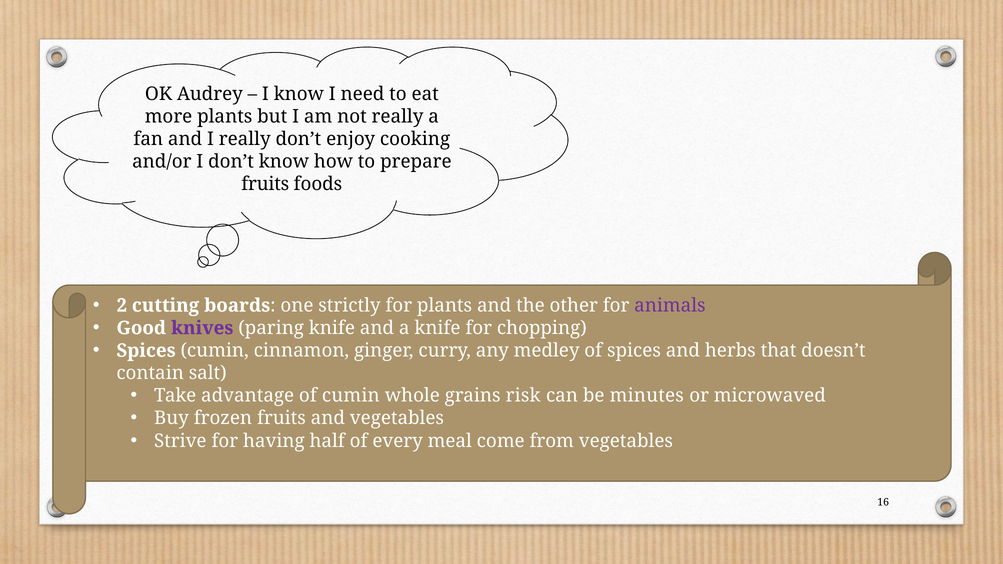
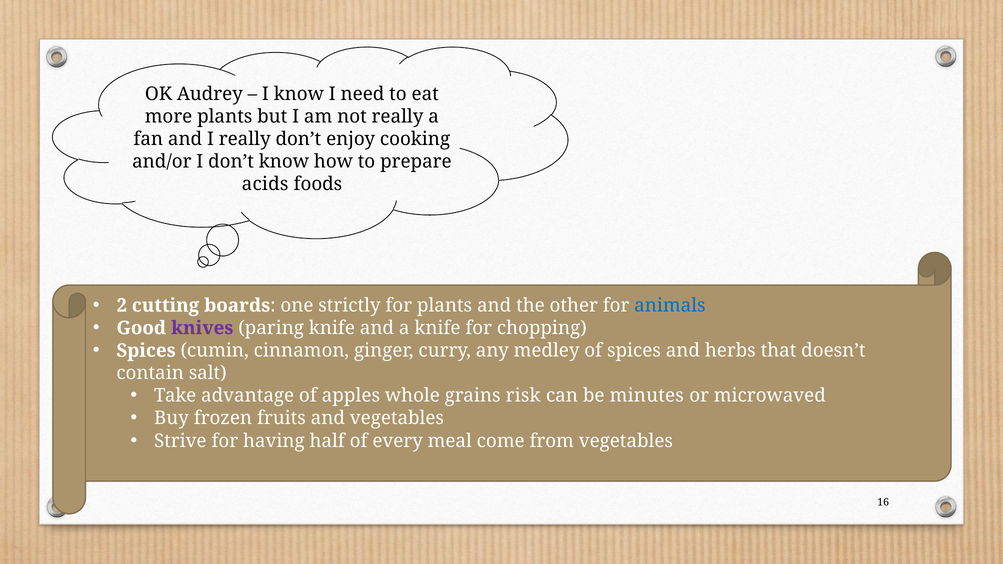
fruits: fruits -> acids (265, 184)
animals colour: purple -> blue (670, 306)
of cumin: cumin -> apples (351, 396)
